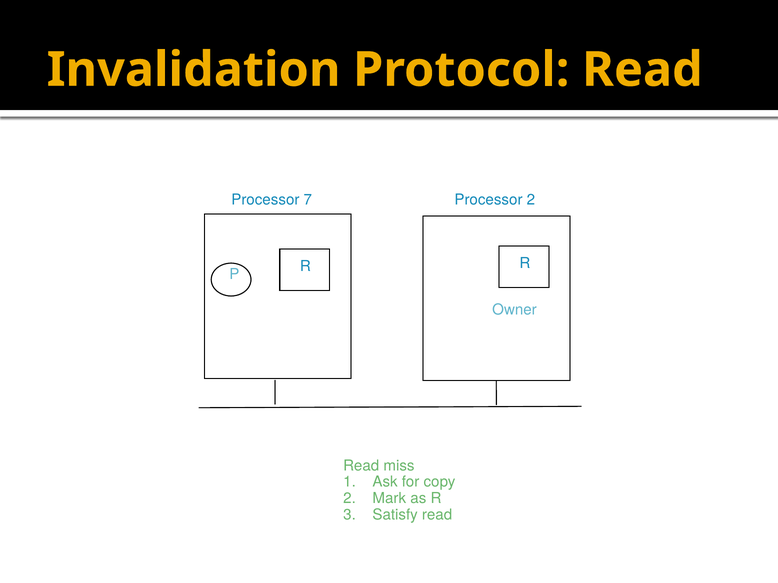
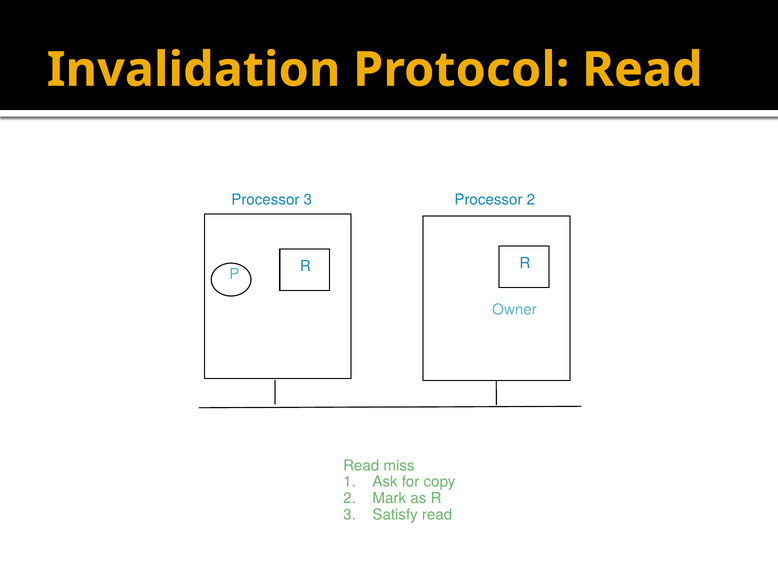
Processor 7: 7 -> 3 (308, 200)
